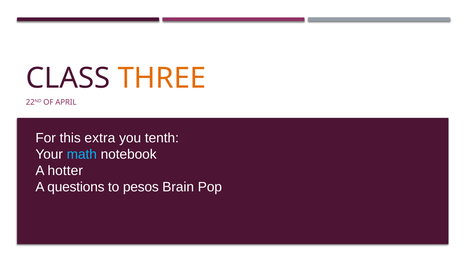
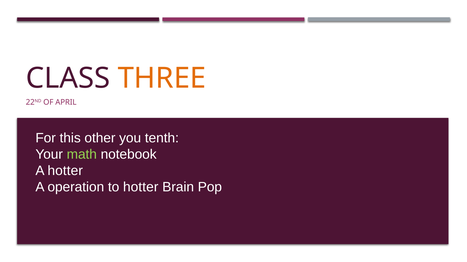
extra: extra -> other (100, 139)
math colour: light blue -> light green (82, 155)
questions: questions -> operation (76, 188)
to pesos: pesos -> hotter (141, 188)
